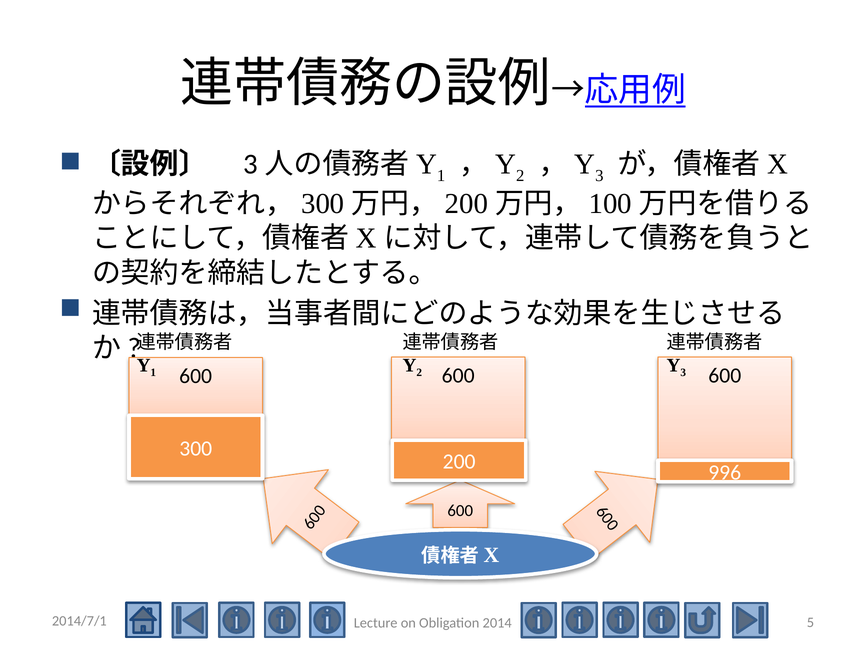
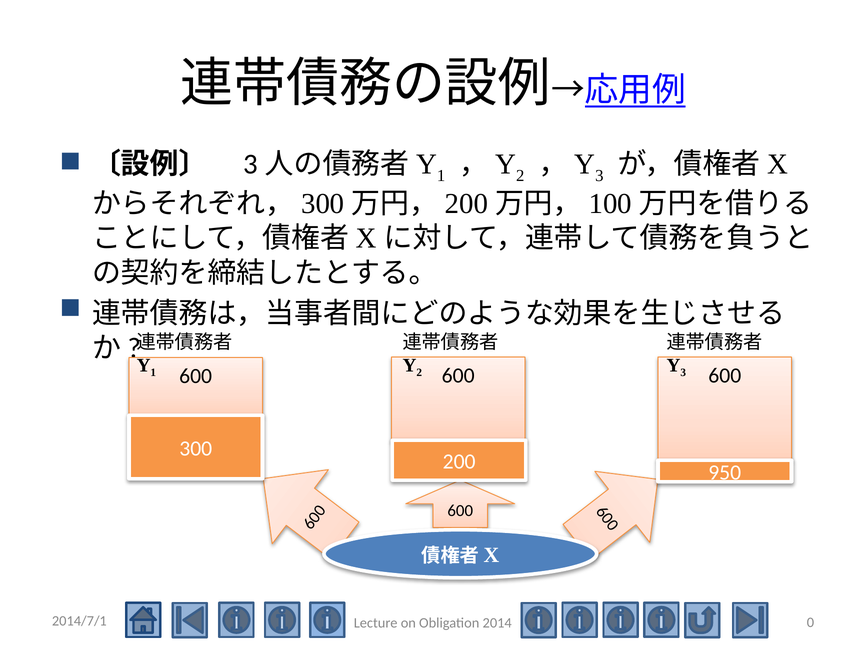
996: 996 -> 950 (725, 472)
2014/7/1 5: 5 -> 0 (810, 622)
